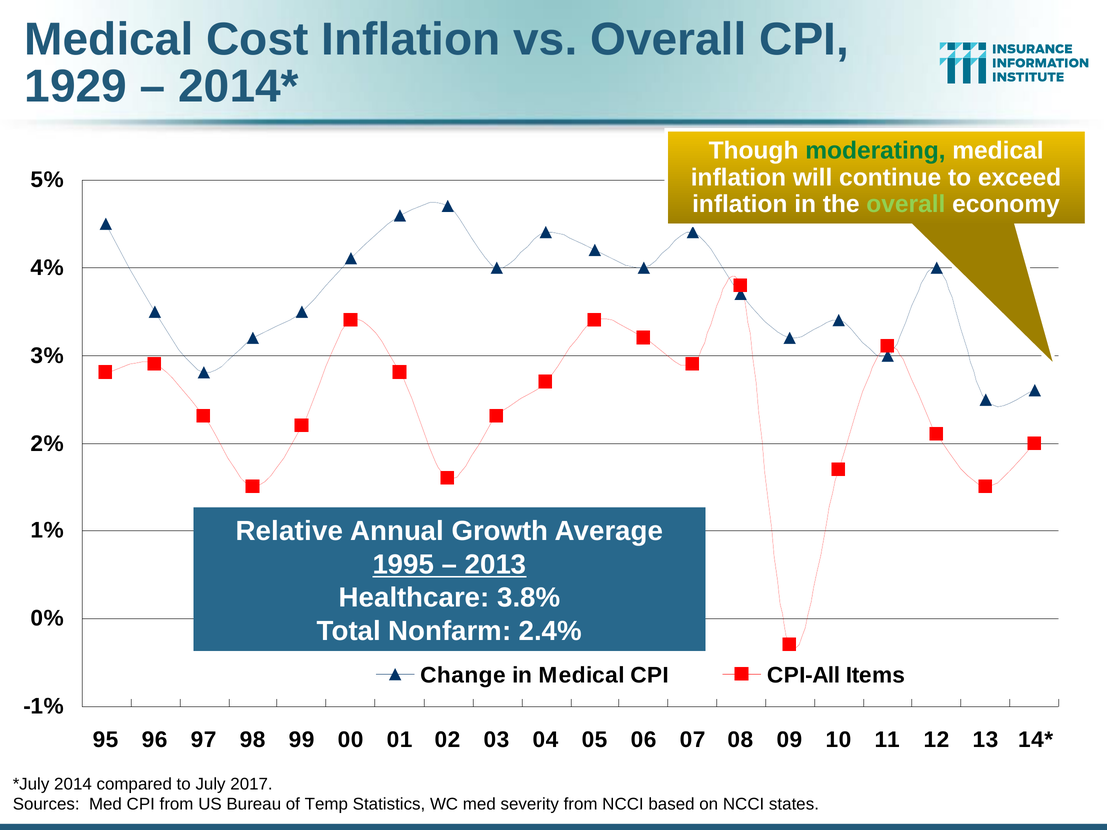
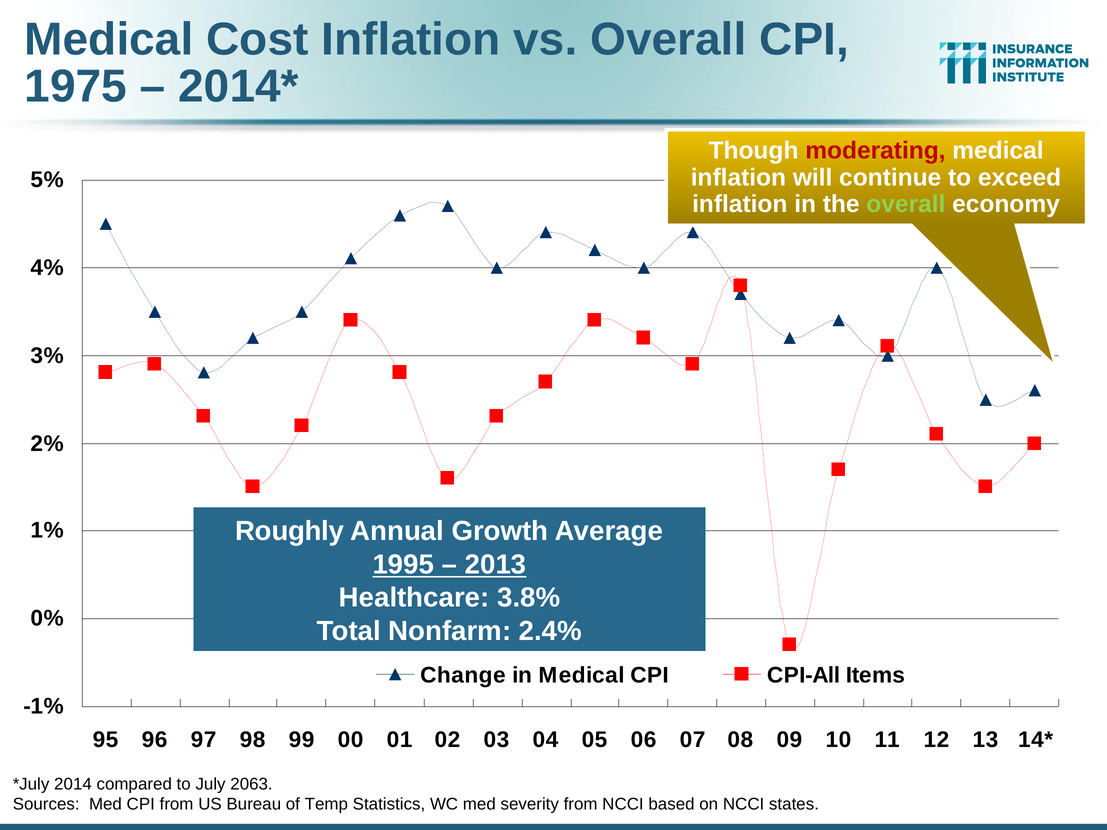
1929: 1929 -> 1975 (76, 87)
moderating colour: green -> red (875, 151)
Relative: Relative -> Roughly (290, 531)
2017: 2017 -> 2063 (251, 784)
